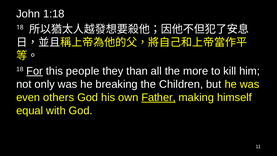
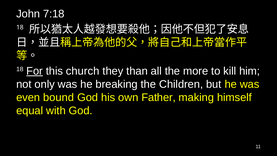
1:18: 1:18 -> 7:18 (54, 14)
people: people -> church (83, 71)
others: others -> bound (59, 97)
Father underline: present -> none (159, 97)
